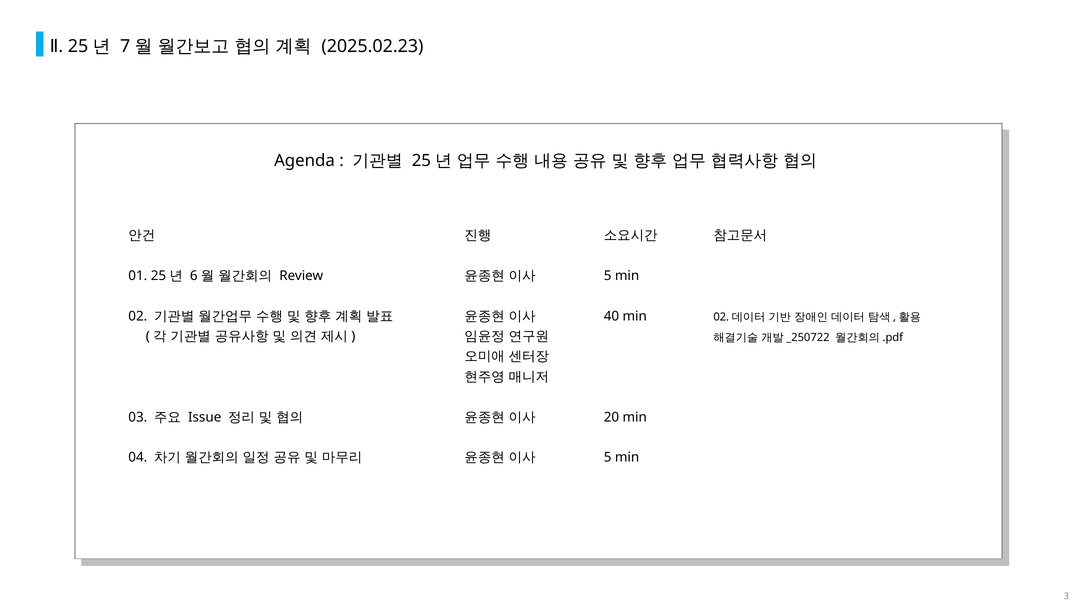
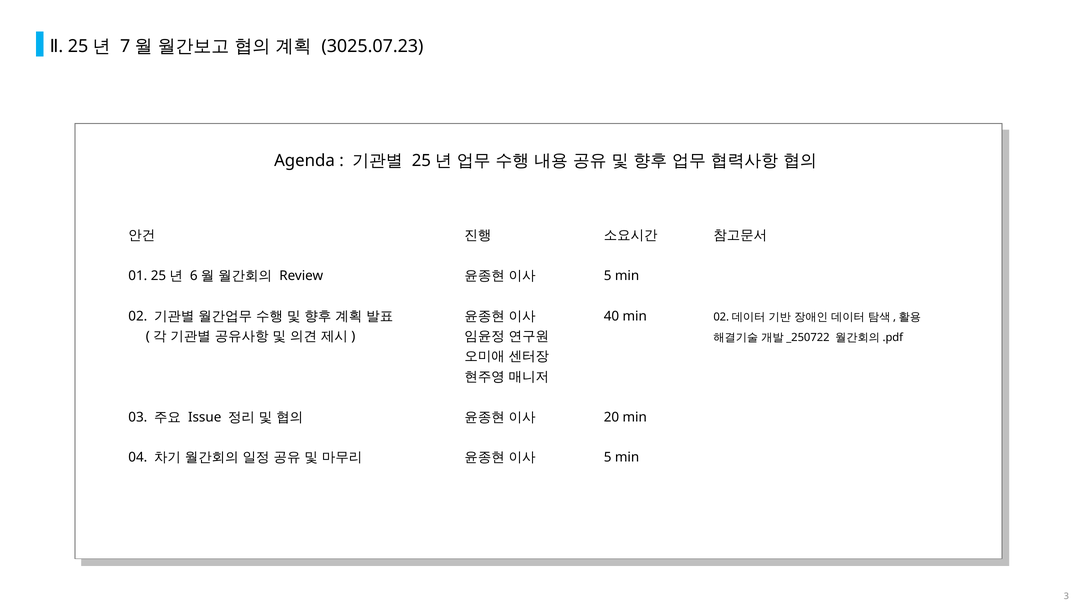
2025.02.23: 2025.02.23 -> 3025.07.23 (372, 46)
